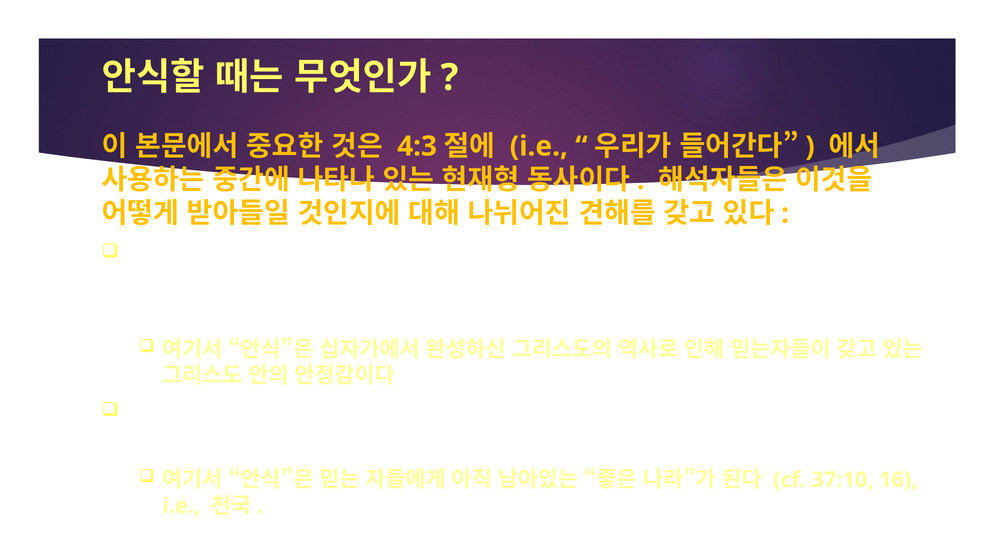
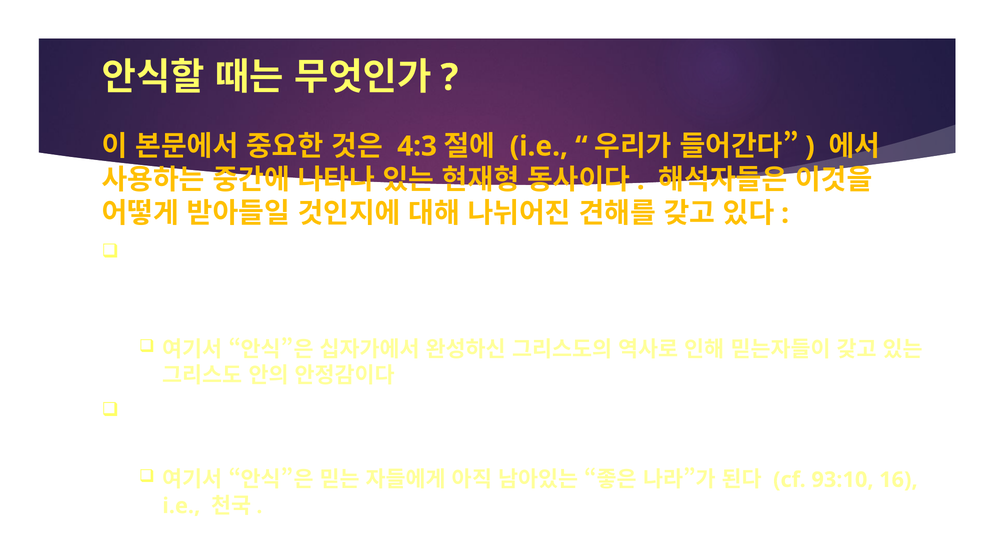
37:10: 37:10 -> 93:10 (842, 480)
